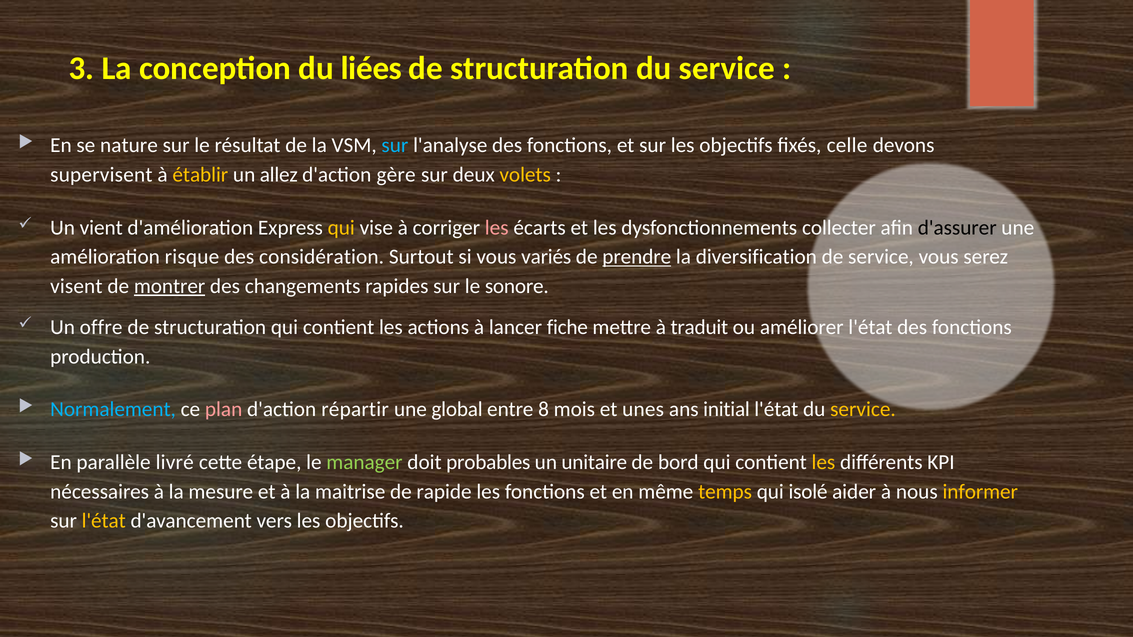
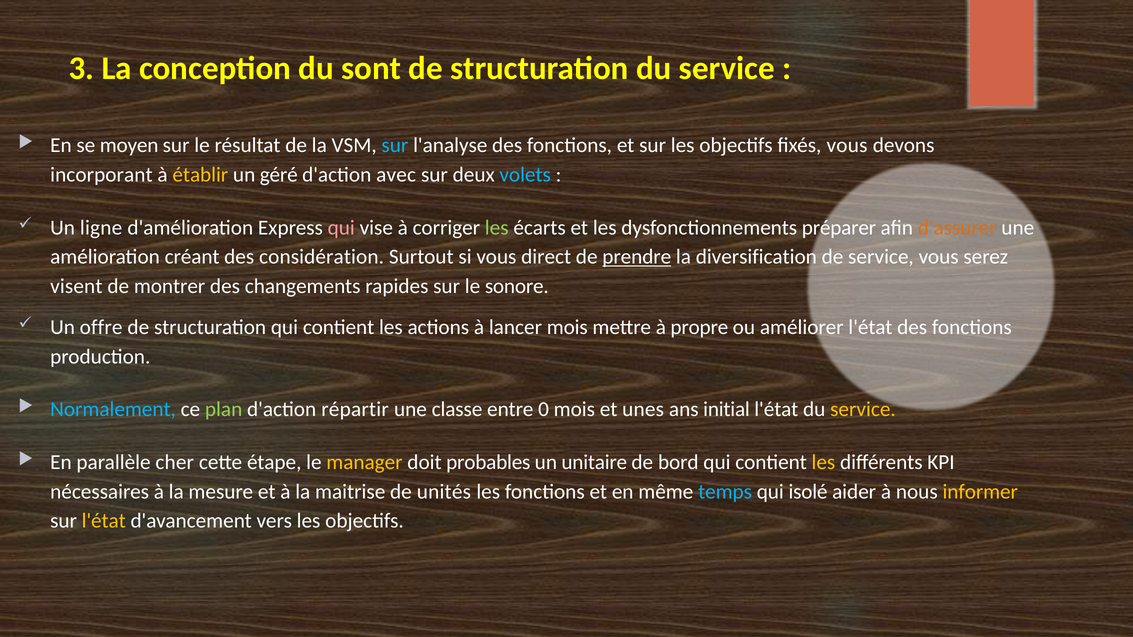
liées: liées -> sont (371, 68)
nature: nature -> moyen (129, 145)
fixés celle: celle -> vous (847, 145)
supervisent: supervisent -> incorporant (101, 175)
allez: allez -> géré (279, 175)
gère: gère -> avec (396, 175)
volets colour: yellow -> light blue (525, 175)
vient: vient -> ligne (101, 228)
qui colour: yellow -> pink (341, 228)
les colour: pink -> light green (497, 228)
collecter: collecter -> préparer (839, 228)
d'assurer colour: black -> orange (957, 228)
risque: risque -> créant (192, 257)
variés: variés -> direct (546, 257)
montrer underline: present -> none (170, 286)
lancer fiche: fiche -> mois (567, 327)
traduit: traduit -> propre (699, 327)
plan colour: pink -> light green (224, 410)
global: global -> classe (457, 410)
8: 8 -> 0 (544, 410)
livré: livré -> cher (175, 463)
manager colour: light green -> yellow (364, 463)
rapide: rapide -> unités (444, 492)
temps colour: yellow -> light blue (725, 492)
